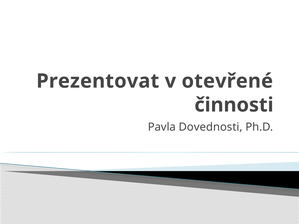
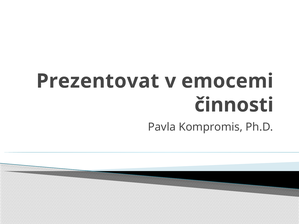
otevřené: otevřené -> emocemi (227, 81)
Dovednosti: Dovednosti -> Kompromis (211, 127)
